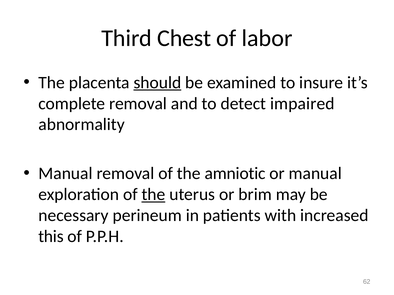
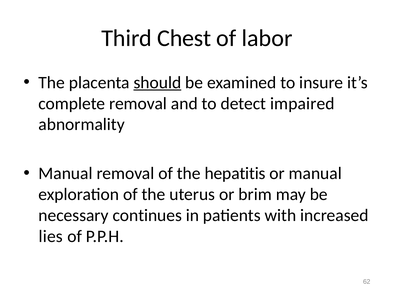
amniotic: amniotic -> hepatitis (235, 174)
the underline: present -> none (153, 195)
perineum: perineum -> continues (147, 216)
this: this -> lies (51, 237)
